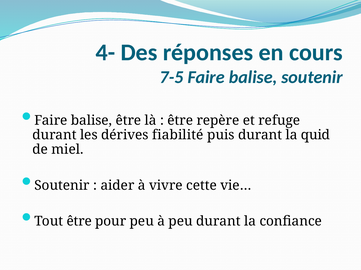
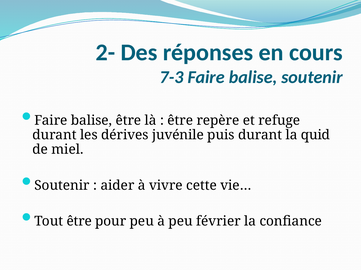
4-: 4- -> 2- (105, 53)
7-5: 7-5 -> 7-3 (172, 77)
fiabilité: fiabilité -> juvénile (178, 135)
peu durant: durant -> février (218, 222)
